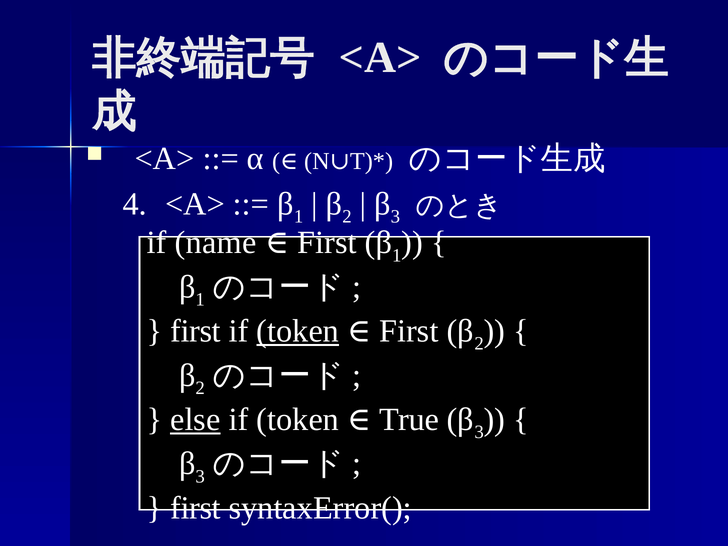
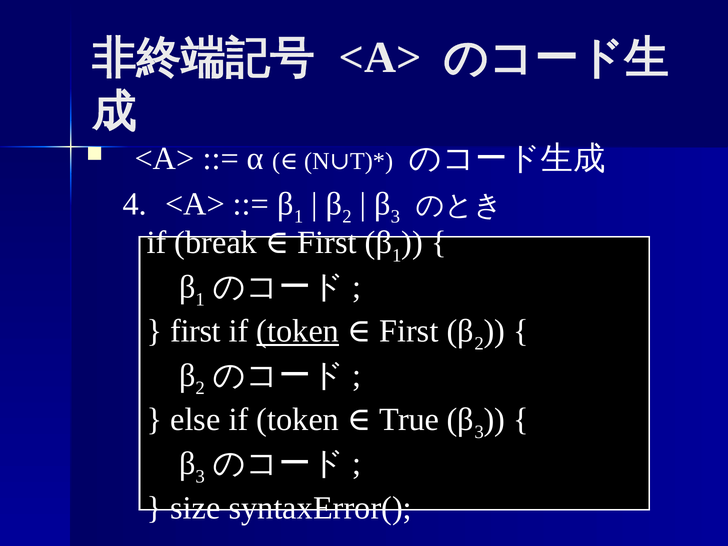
name: name -> break (216, 243)
else underline: present -> none (195, 420)
first: first -> size (195, 508)
